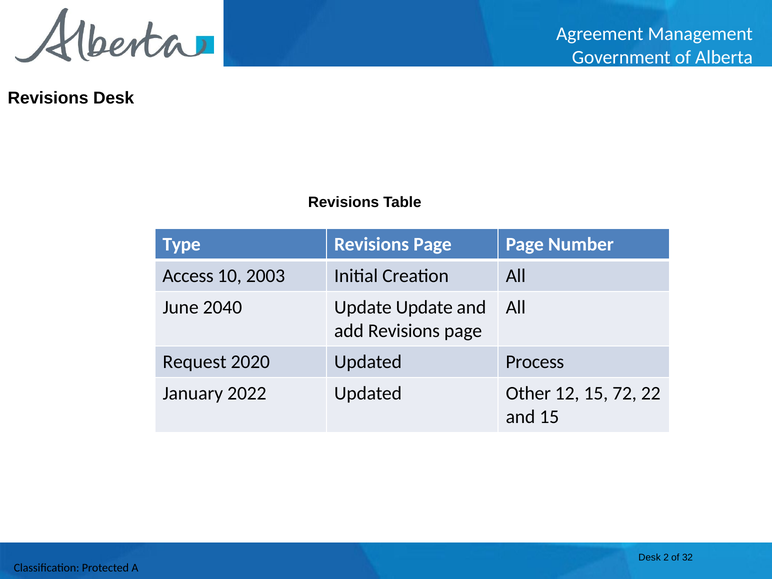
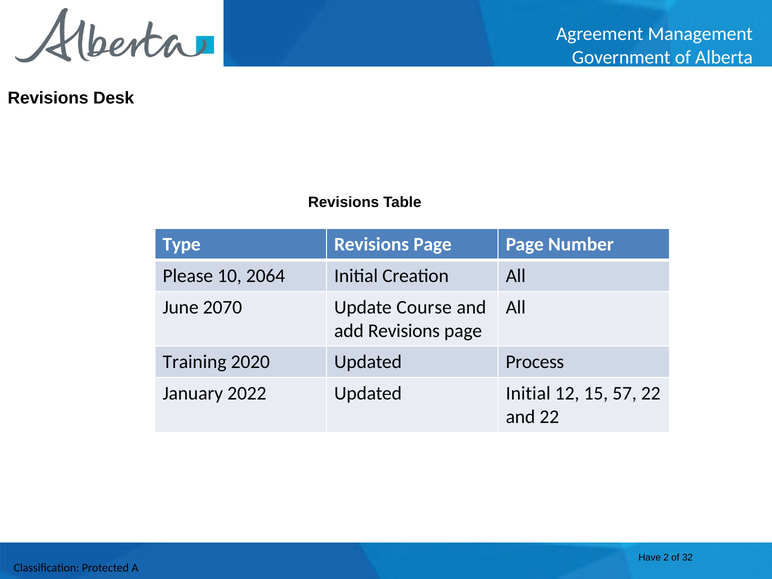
Access: Access -> Please (188, 276)
2003: 2003 -> 2064 (266, 276)
2040: 2040 -> 2070 (222, 307)
Update Update: Update -> Course (424, 307)
Request: Request -> Training (195, 362)
Updated Other: Other -> Initial (528, 393)
72: 72 -> 57 (625, 393)
and 15: 15 -> 22 (549, 417)
Desk: Desk -> Have (650, 558)
